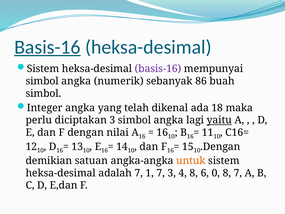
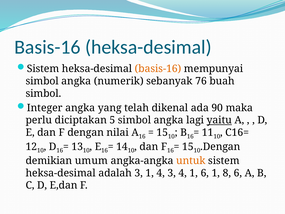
Basis-16 underline: present -> none (47, 47)
basis-16 colour: purple -> orange (158, 69)
86: 86 -> 76 (201, 81)
18: 18 -> 90 (217, 108)
diciptakan 3: 3 -> 5 (112, 120)
16: 16 -> 15 (162, 132)
satuan: satuan -> umum (91, 160)
adalah 7: 7 -> 3 (139, 173)
1 7: 7 -> 4 (161, 173)
4 8: 8 -> 1 (194, 173)
6 0: 0 -> 1 (216, 173)
8 7: 7 -> 6 (238, 173)
